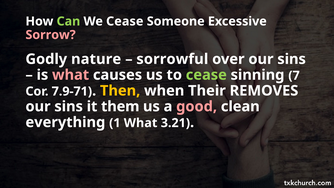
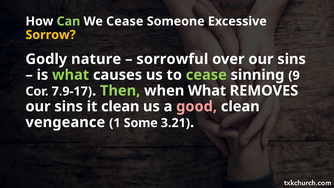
Sorrow colour: pink -> yellow (51, 35)
what colour: pink -> light green (71, 75)
7: 7 -> 9 (294, 76)
7.9-71: 7.9-71 -> 7.9-17 (72, 91)
Then colour: yellow -> light green (120, 91)
when Their: Their -> What (207, 91)
it them: them -> clean (120, 106)
everything: everything -> vengeance (65, 122)
1 What: What -> Some (141, 123)
